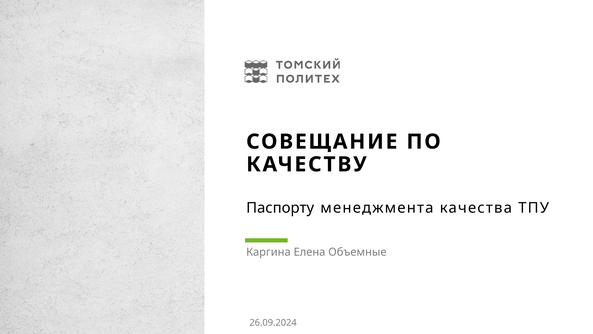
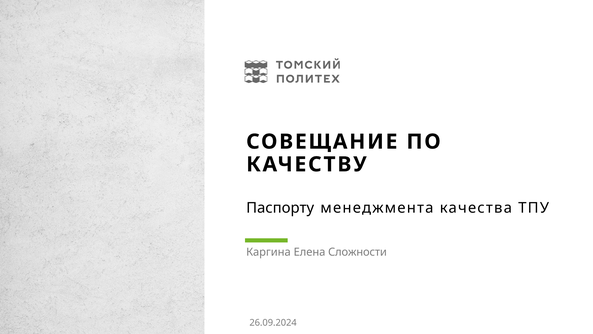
Объемные: Объемные -> Сложности (358, 252)
